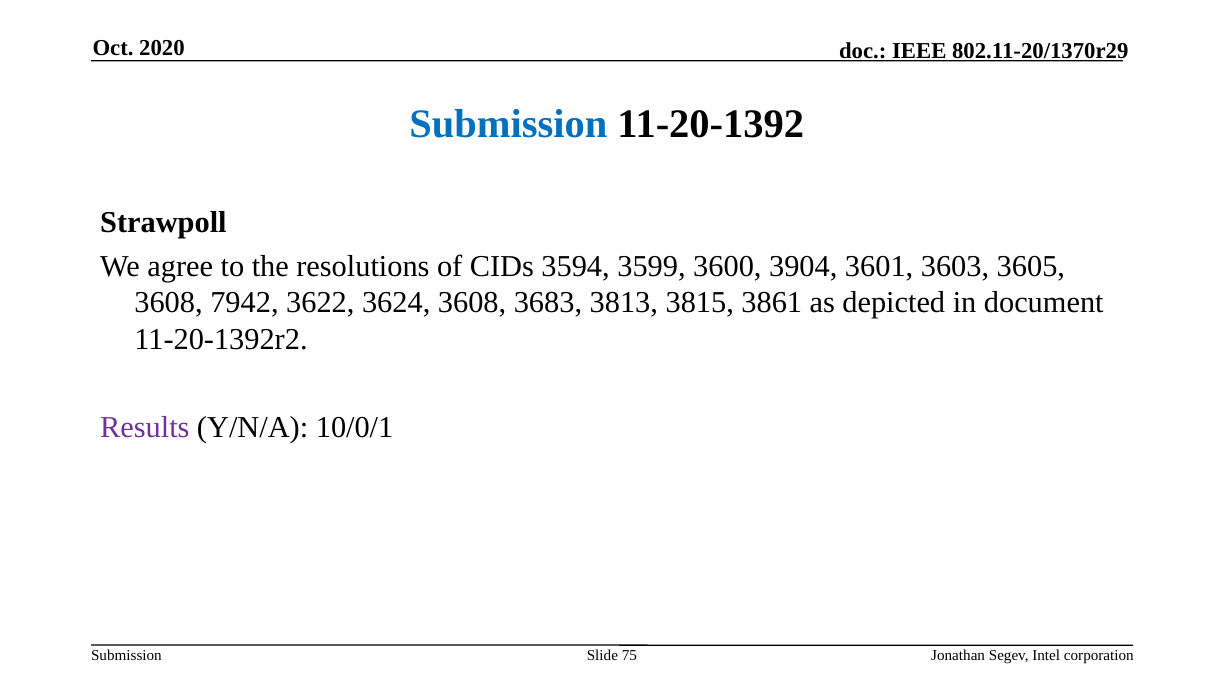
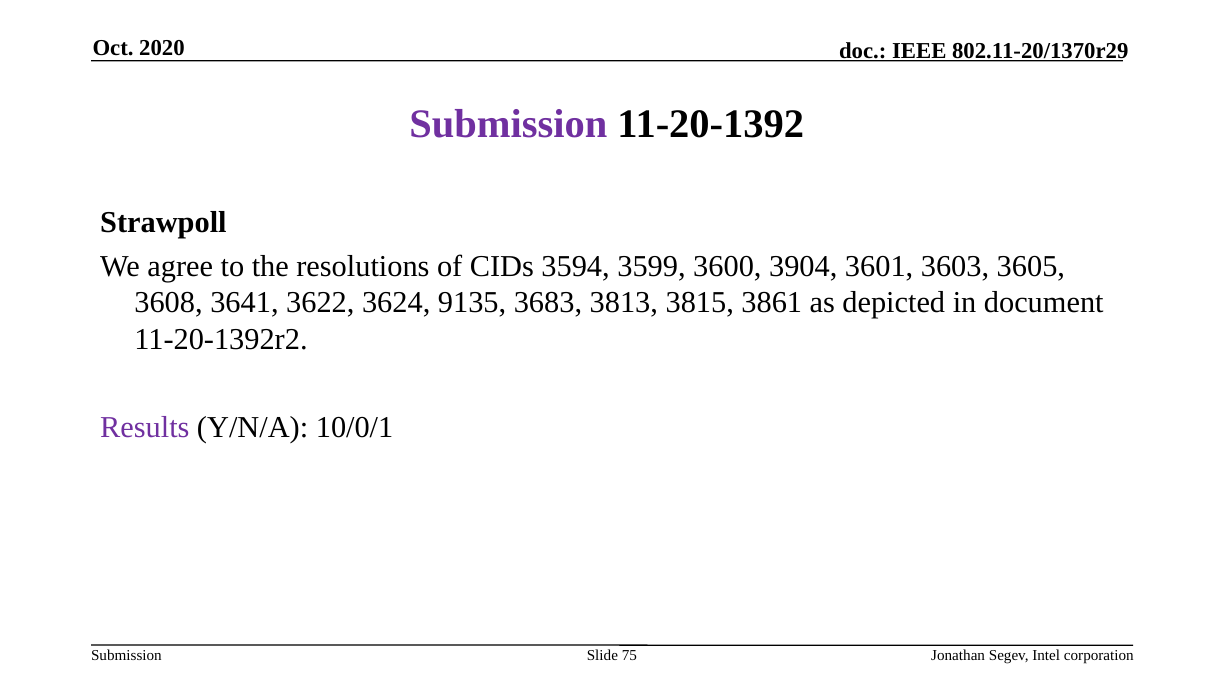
Submission colour: blue -> purple (508, 124)
7942: 7942 -> 3641 (244, 303)
3624 3608: 3608 -> 9135 (472, 303)
